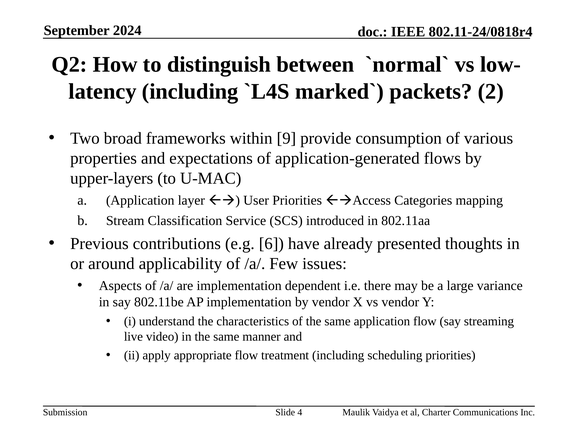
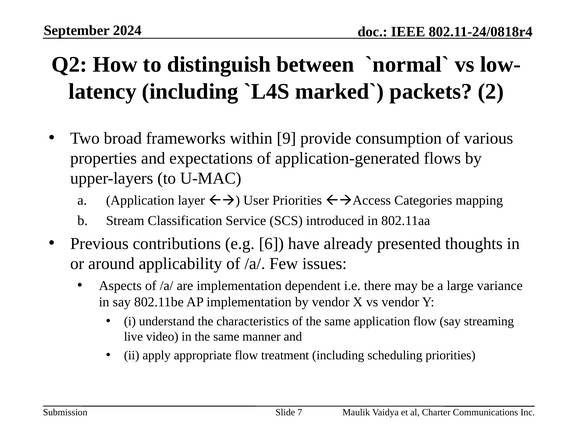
4: 4 -> 7 (300, 412)
